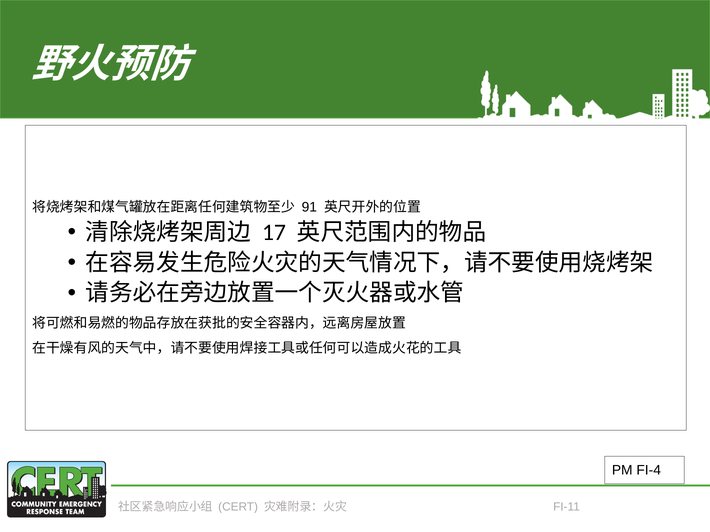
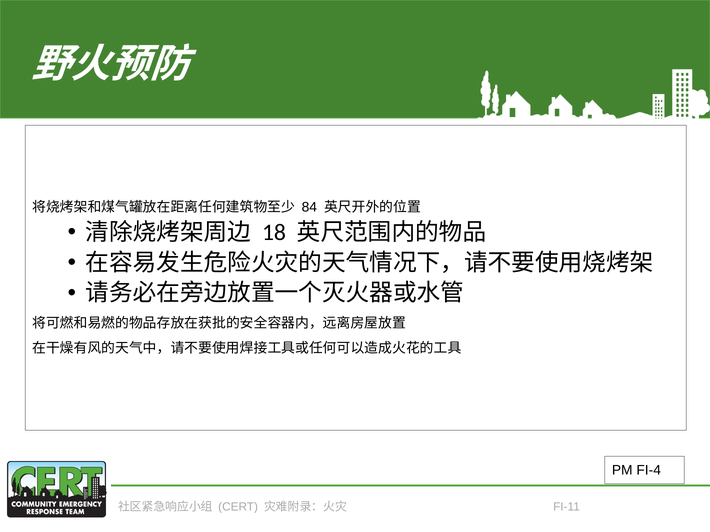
91: 91 -> 84 (309, 207)
17: 17 -> 18 (274, 232)
